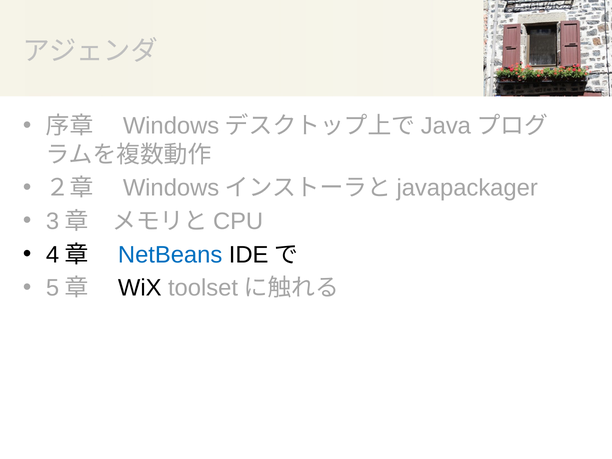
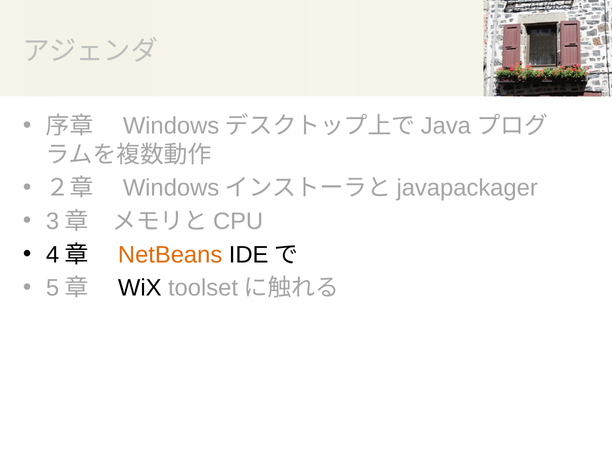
NetBeans colour: blue -> orange (170, 255)
